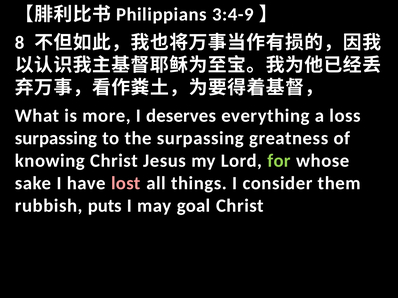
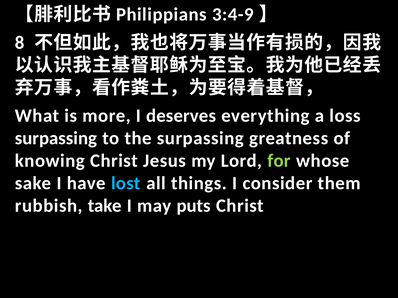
lost colour: pink -> light blue (126, 183)
puts: puts -> take (105, 206)
goal: goal -> puts (194, 206)
